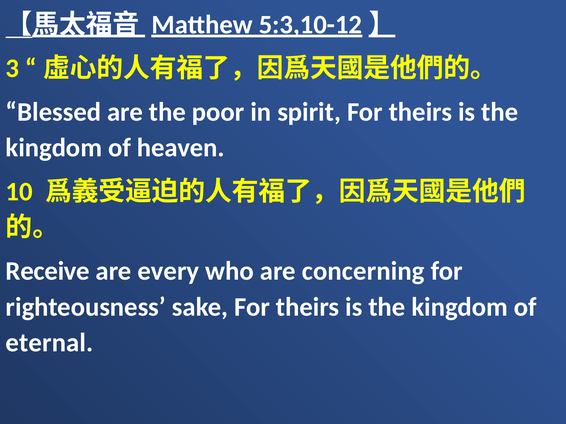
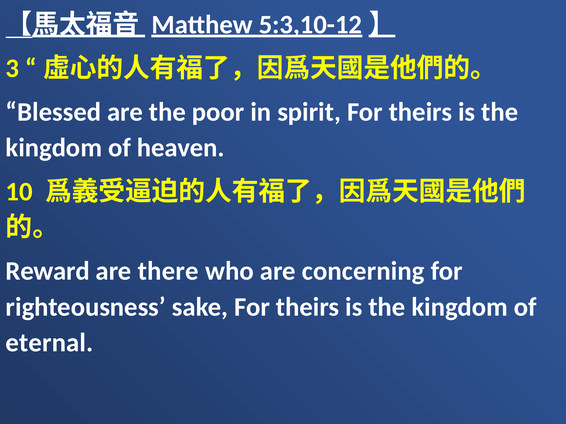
Receive: Receive -> Reward (48, 271)
every: every -> there (168, 271)
